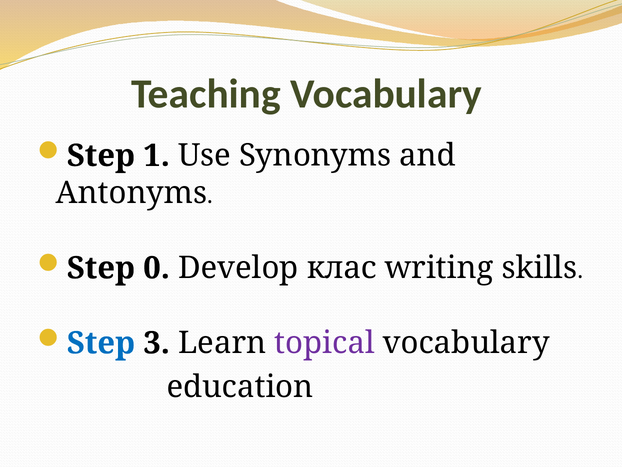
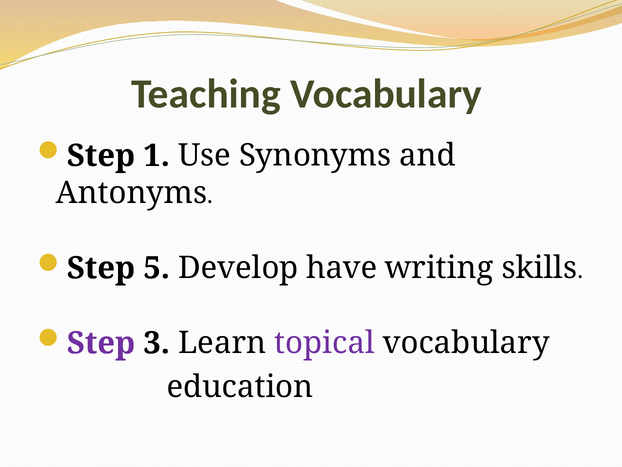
0: 0 -> 5 (157, 268)
клас: клас -> have (342, 268)
Step colour: blue -> purple (101, 343)
